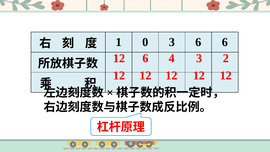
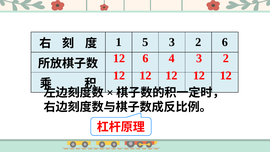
0: 0 -> 5 (145, 42)
3 6: 6 -> 2 (198, 42)
